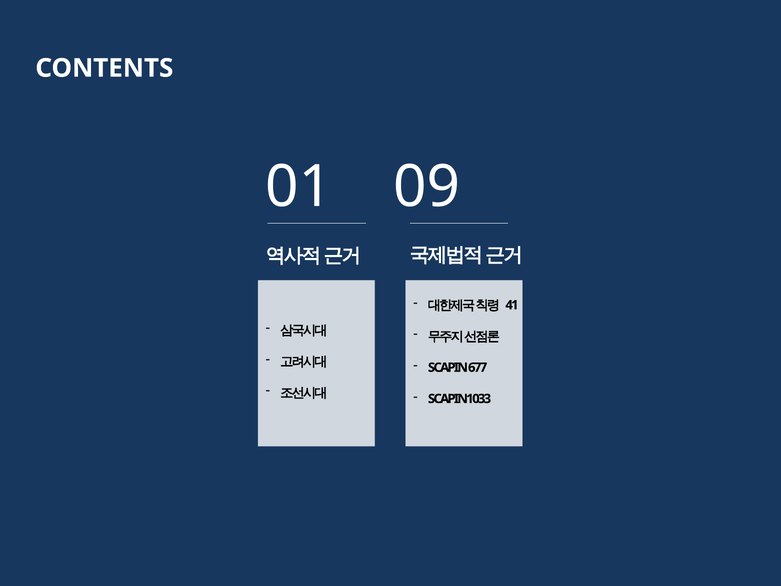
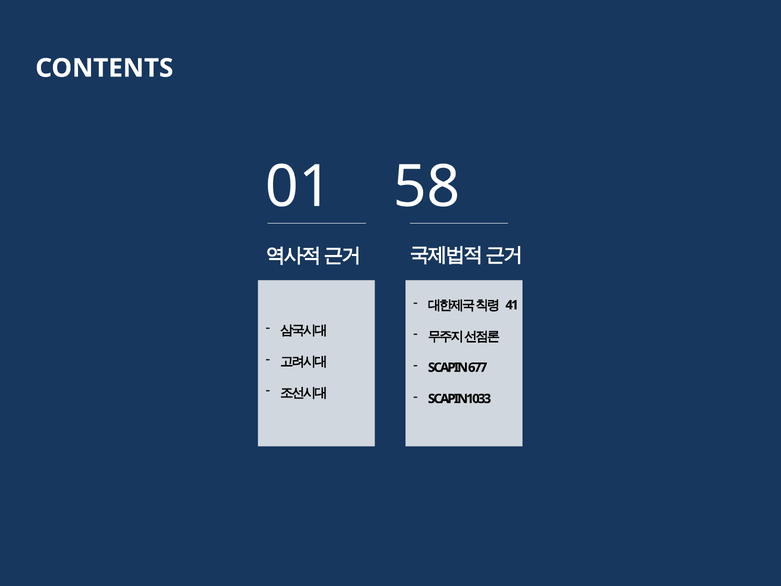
09: 09 -> 58 (427, 187)
